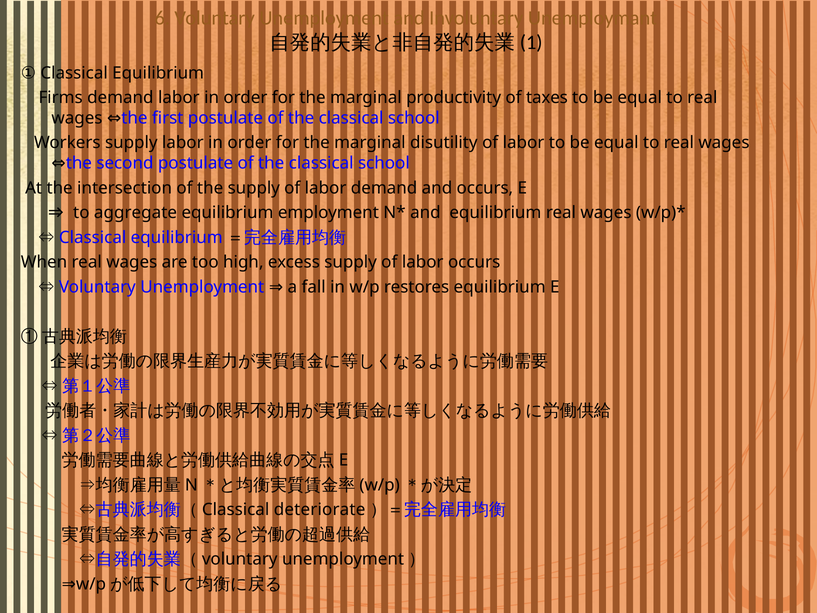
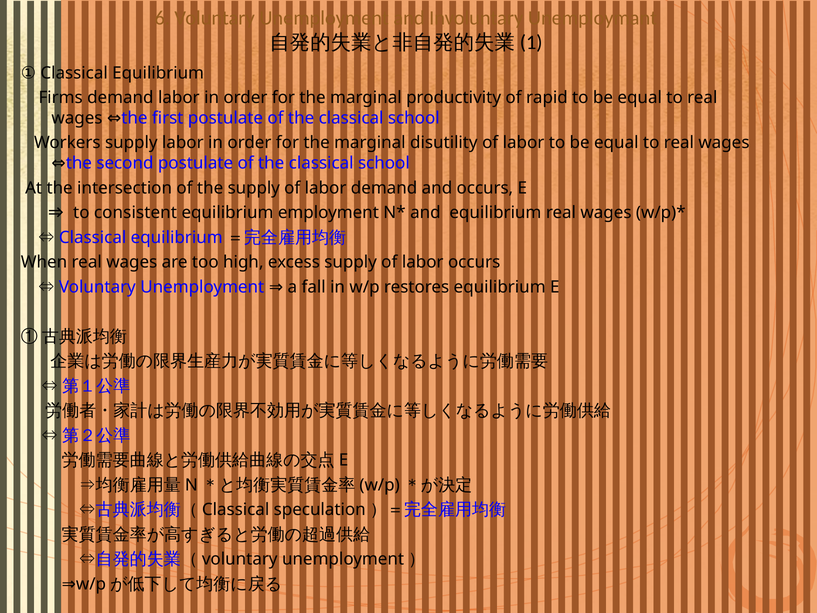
taxes: taxes -> rapid (547, 98)
aggregate: aggregate -> consistent (135, 213)
deteriorate: deteriorate -> speculation (320, 509)
